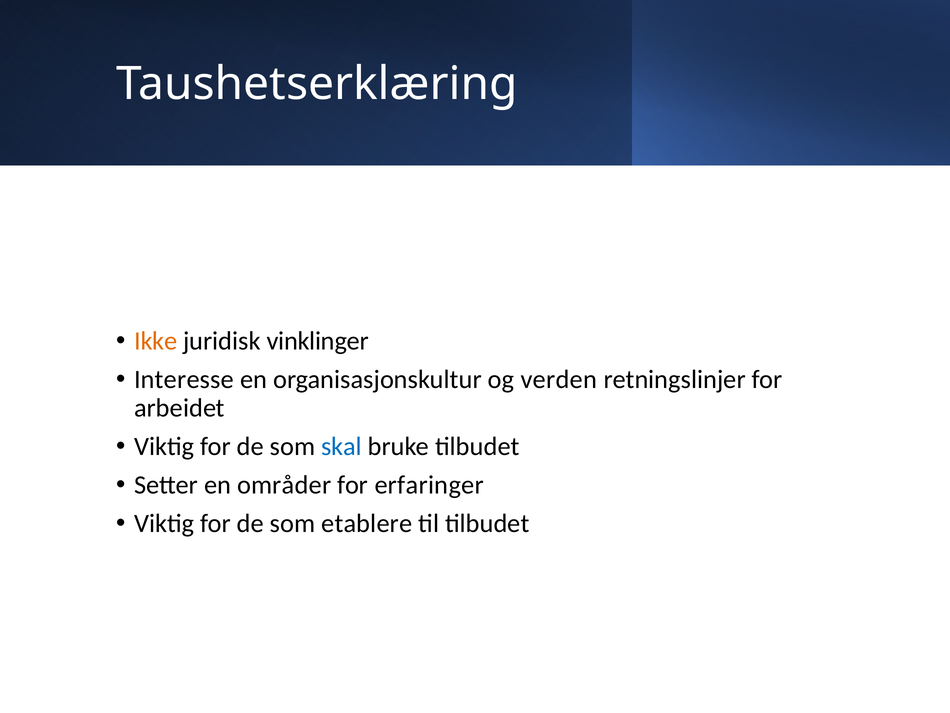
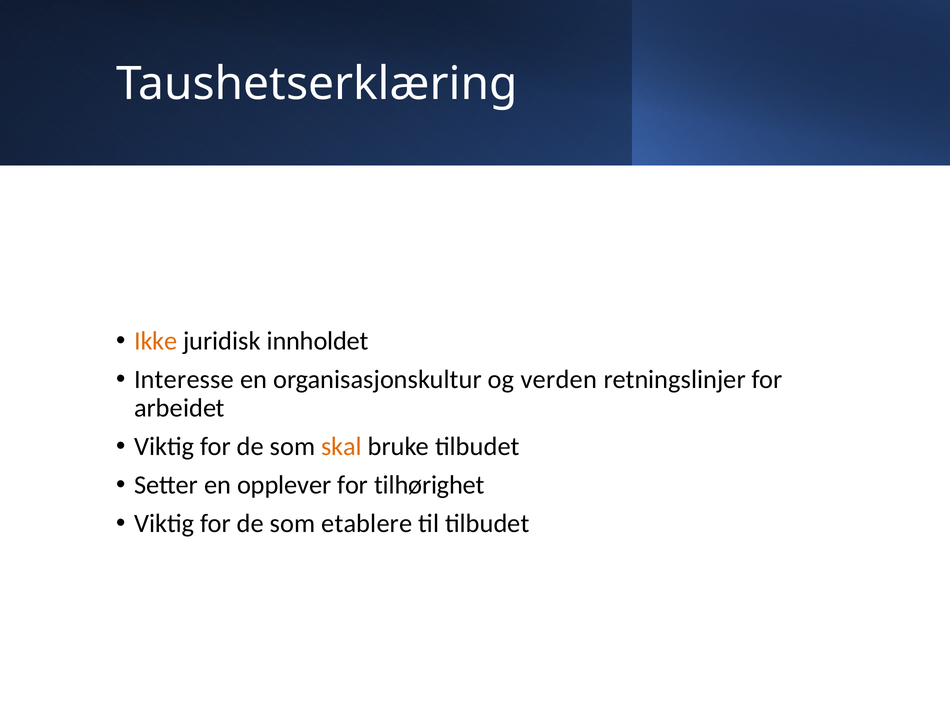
vinklinger: vinklinger -> innholdet (318, 341)
skal colour: blue -> orange (342, 446)
områder: områder -> opplever (284, 485)
erfaringer: erfaringer -> tilhørighet (429, 485)
